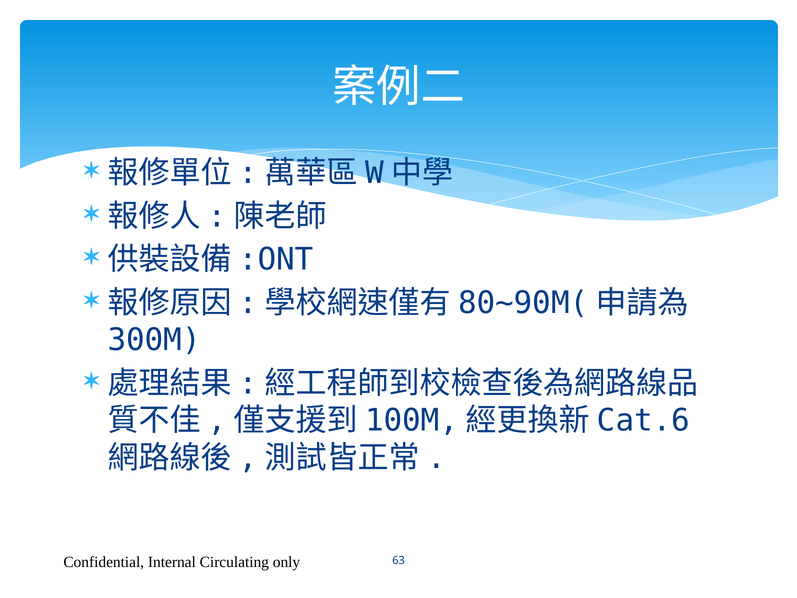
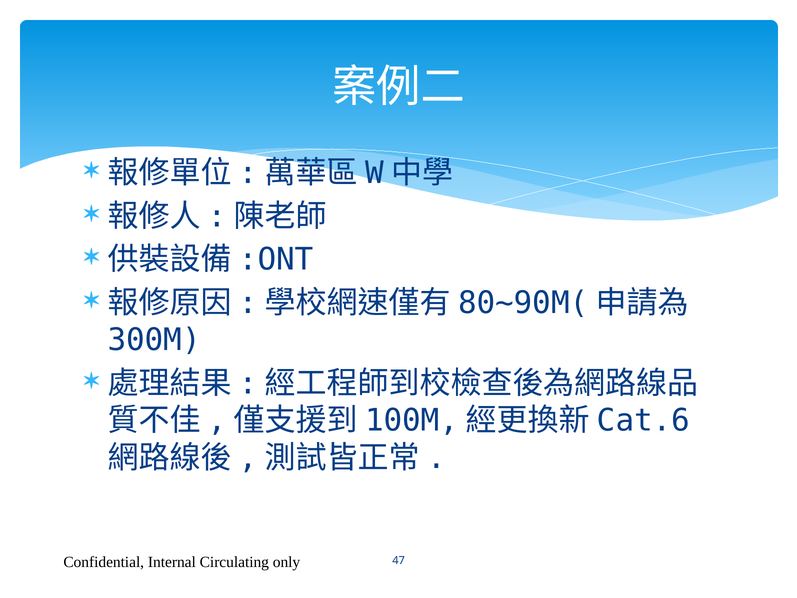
63: 63 -> 47 (399, 561)
